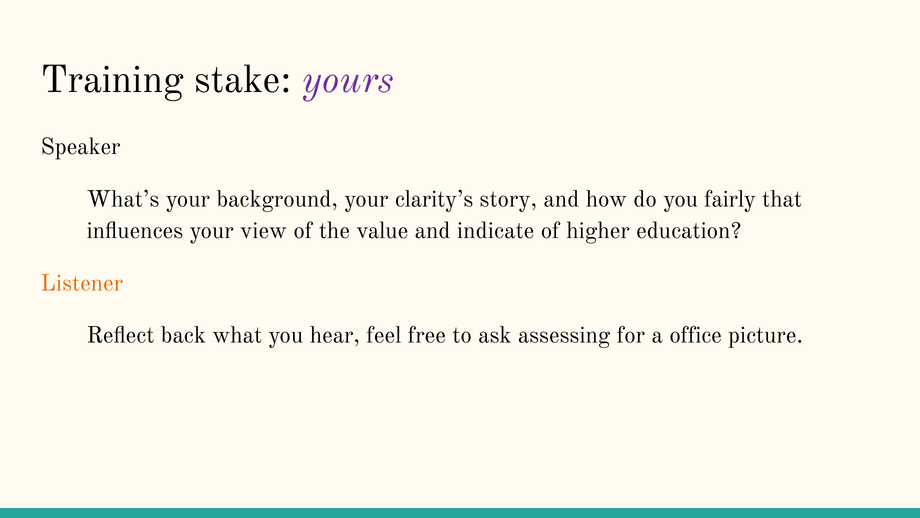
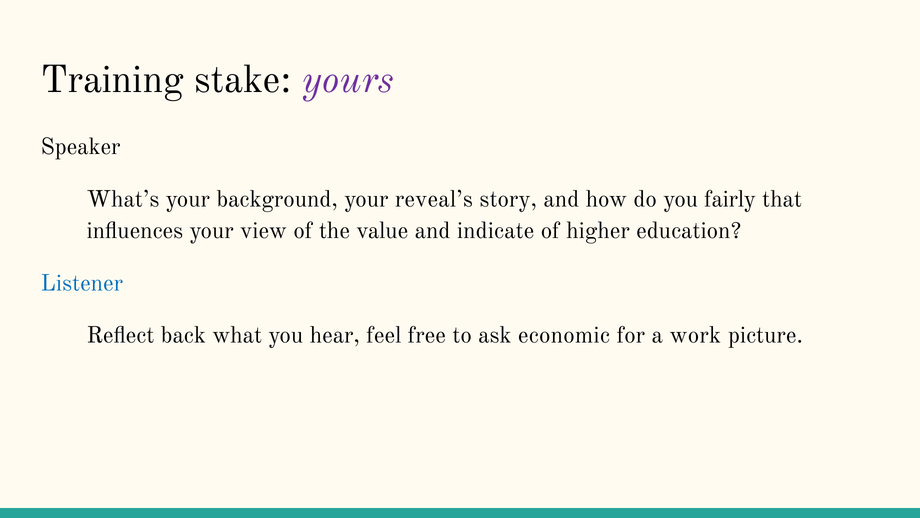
clarity’s: clarity’s -> reveal’s (434, 199)
Listener colour: orange -> blue (82, 283)
assessing: assessing -> economic (564, 335)
office: office -> work (695, 335)
